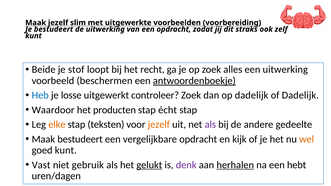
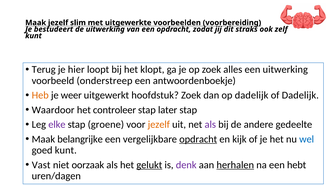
Beide: Beide -> Terug (44, 70)
stof: stof -> hier (76, 70)
recht: recht -> klopt (152, 70)
beschermen: beschermen -> onderstreep (105, 81)
antwoordenboekje underline: present -> none (194, 81)
Heb colour: blue -> orange (40, 95)
losse: losse -> weer (71, 95)
controleer: controleer -> hoofdstuk (155, 95)
producten: producten -> controleer (115, 110)
écht: écht -> later (168, 110)
elke colour: orange -> purple (57, 125)
teksten: teksten -> groene (106, 125)
Maak bestudeert: bestudeert -> belangrijke (80, 139)
opdracht underline: none -> present (198, 139)
wel colour: orange -> blue (307, 139)
gebruik: gebruik -> oorzaak (88, 165)
